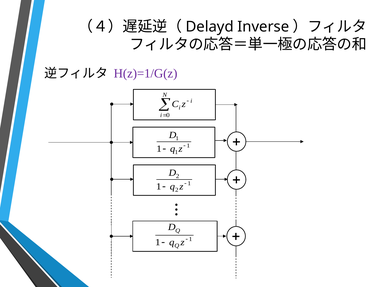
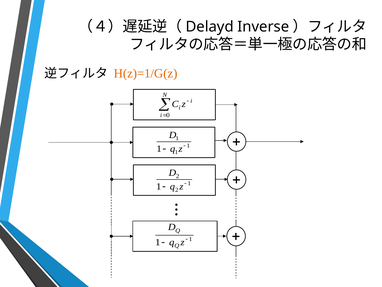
H(z)=1/G(z colour: purple -> orange (146, 73)
